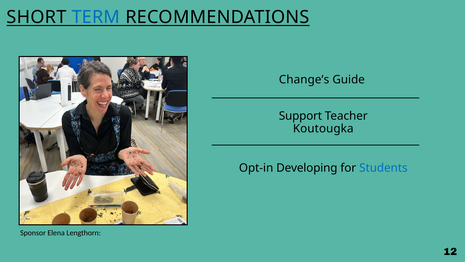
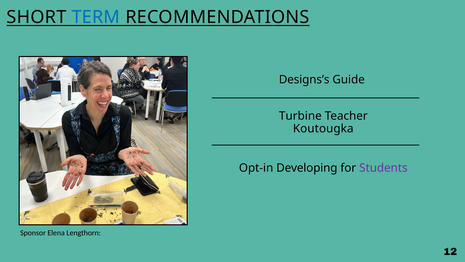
Change’s: Change’s -> Designs’s (304, 80)
Support: Support -> Turbine (300, 116)
Students colour: blue -> purple (383, 168)
